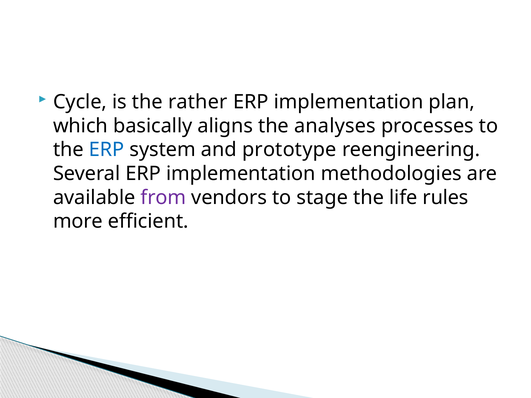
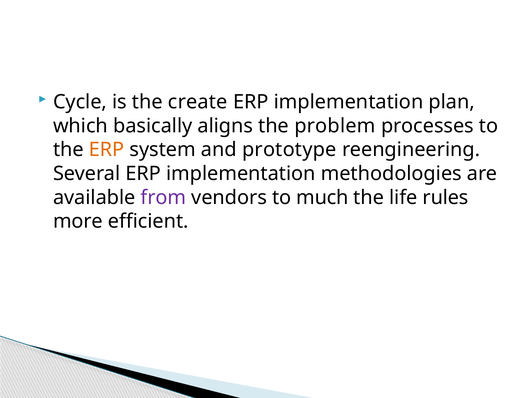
rather: rather -> create (198, 102)
analyses: analyses -> problem (335, 126)
ERP colour: blue -> orange (107, 150)
stage: stage -> much (322, 198)
